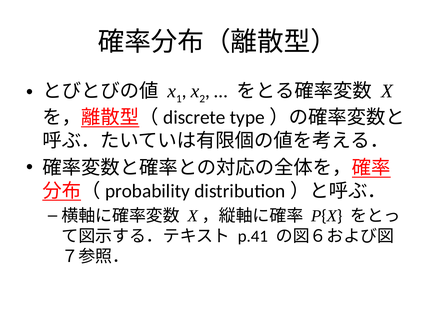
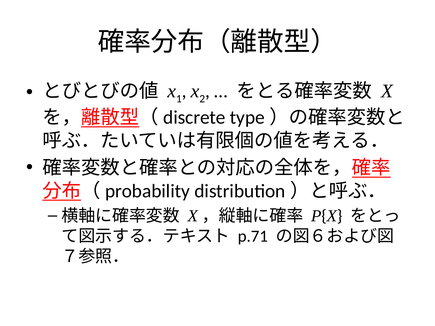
p.41: p.41 -> p.71 (253, 236)
